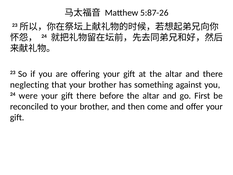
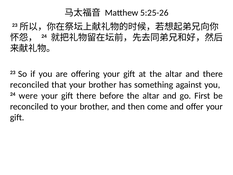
5:87-26: 5:87-26 -> 5:25-26 (154, 13)
neglecting: neglecting -> reconciled (30, 85)
